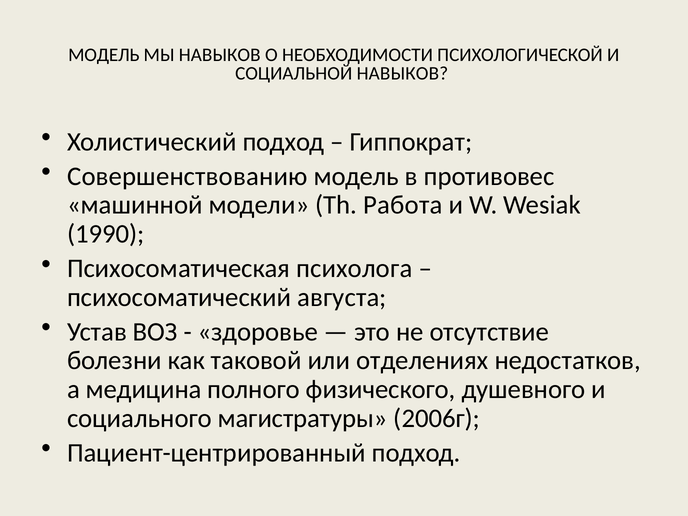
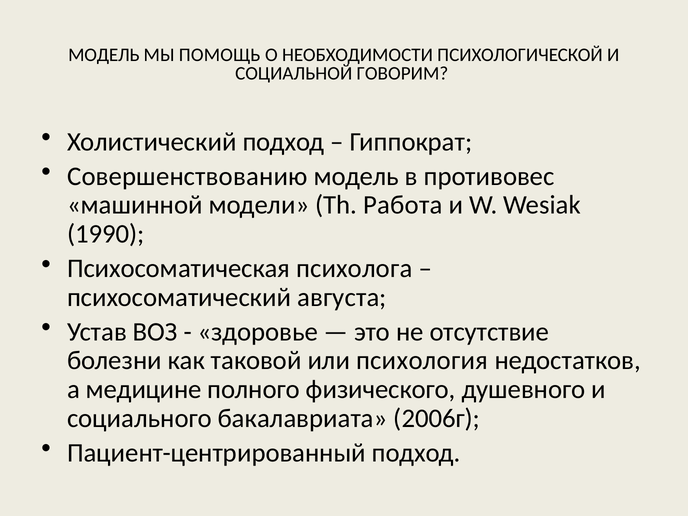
МЫ НАВЫКОВ: НАВЫКОВ -> ПОМОЩЬ (220, 55)
СОЦИАЛЬНОЙ НАВЫКОВ: НАВЫКОВ -> ГОВОРИМ (402, 73)
отделениях: отделениях -> психология (422, 361)
медицина: медицина -> медицине (144, 389)
магистратуры: магистратуры -> бакалавриата (303, 418)
